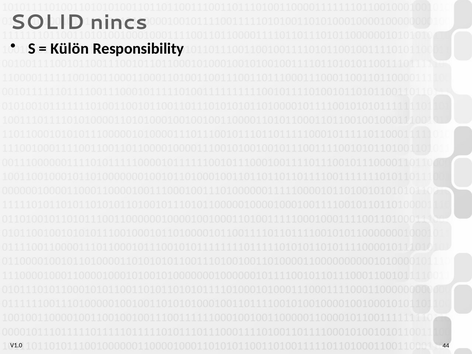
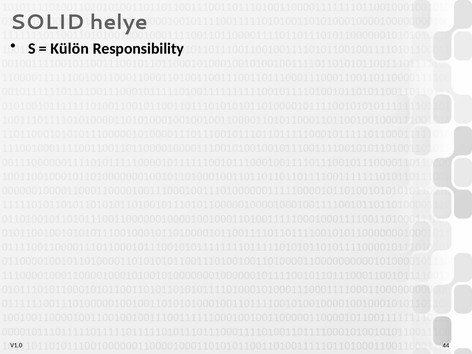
nincs: nincs -> helye (119, 22)
